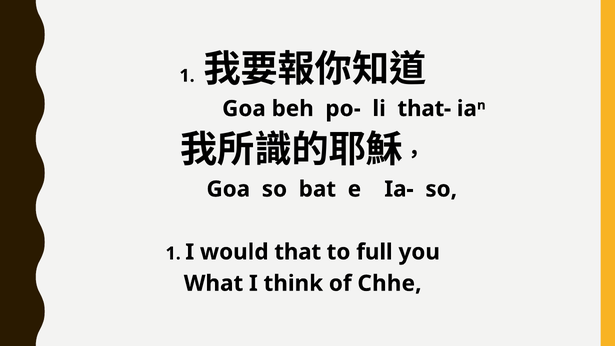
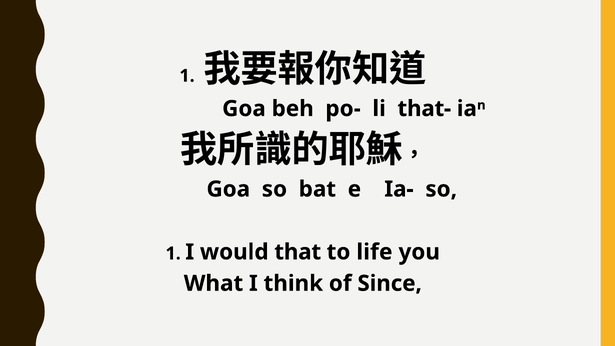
full: full -> life (374, 252)
Chhe: Chhe -> Since (390, 283)
